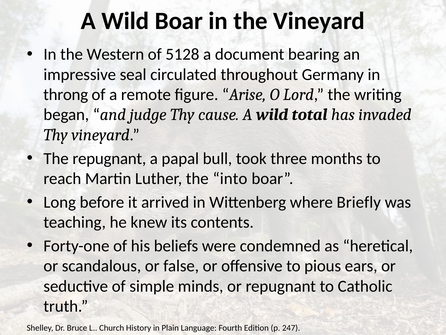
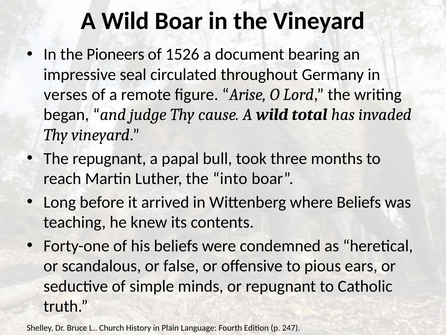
Western: Western -> Pioneers (115, 54)
5128: 5128 -> 1526 (182, 54)
throng: throng -> verses (66, 94)
where Briefly: Briefly -> Beliefs (359, 202)
